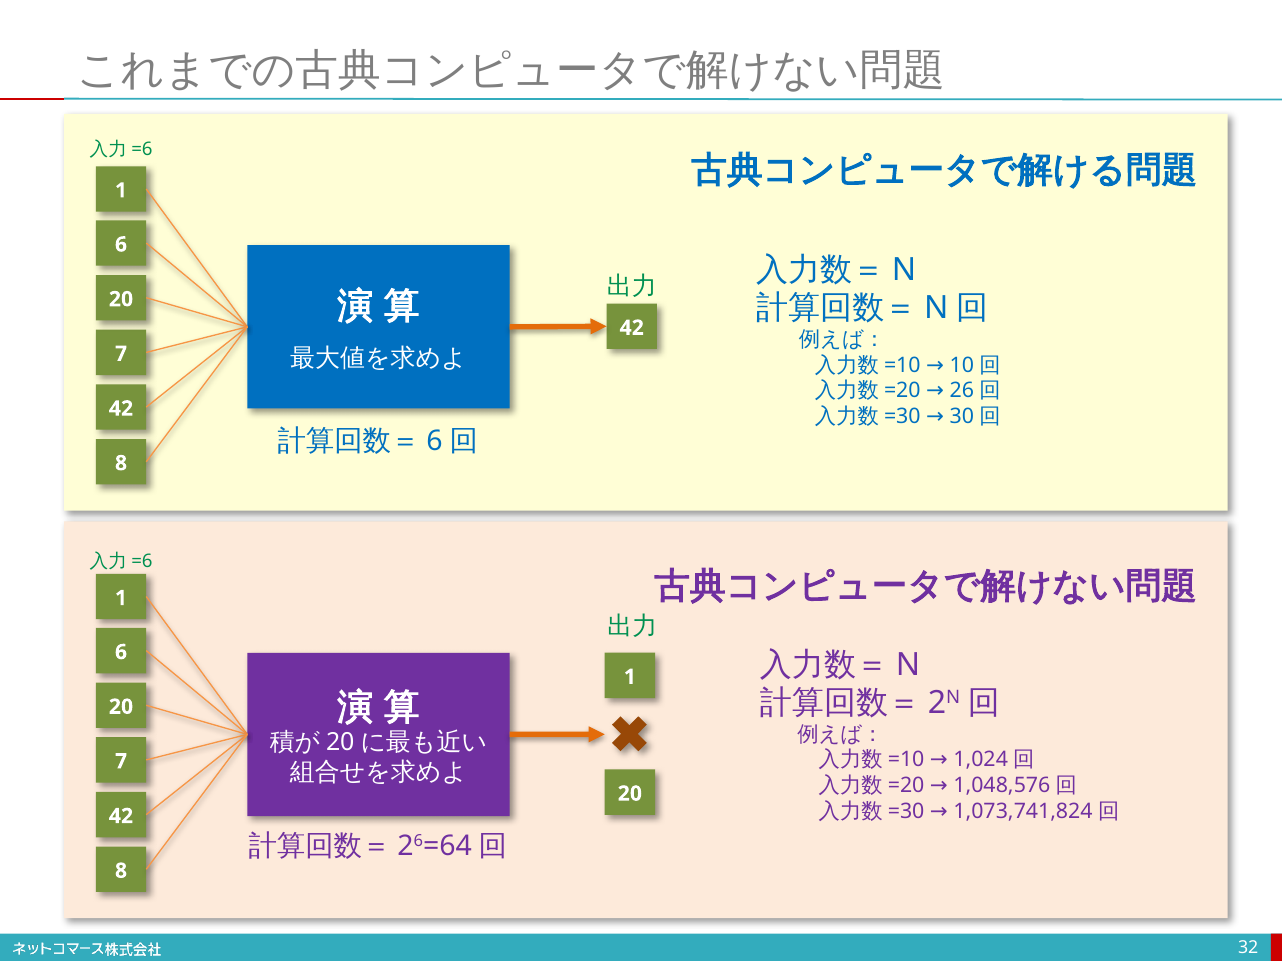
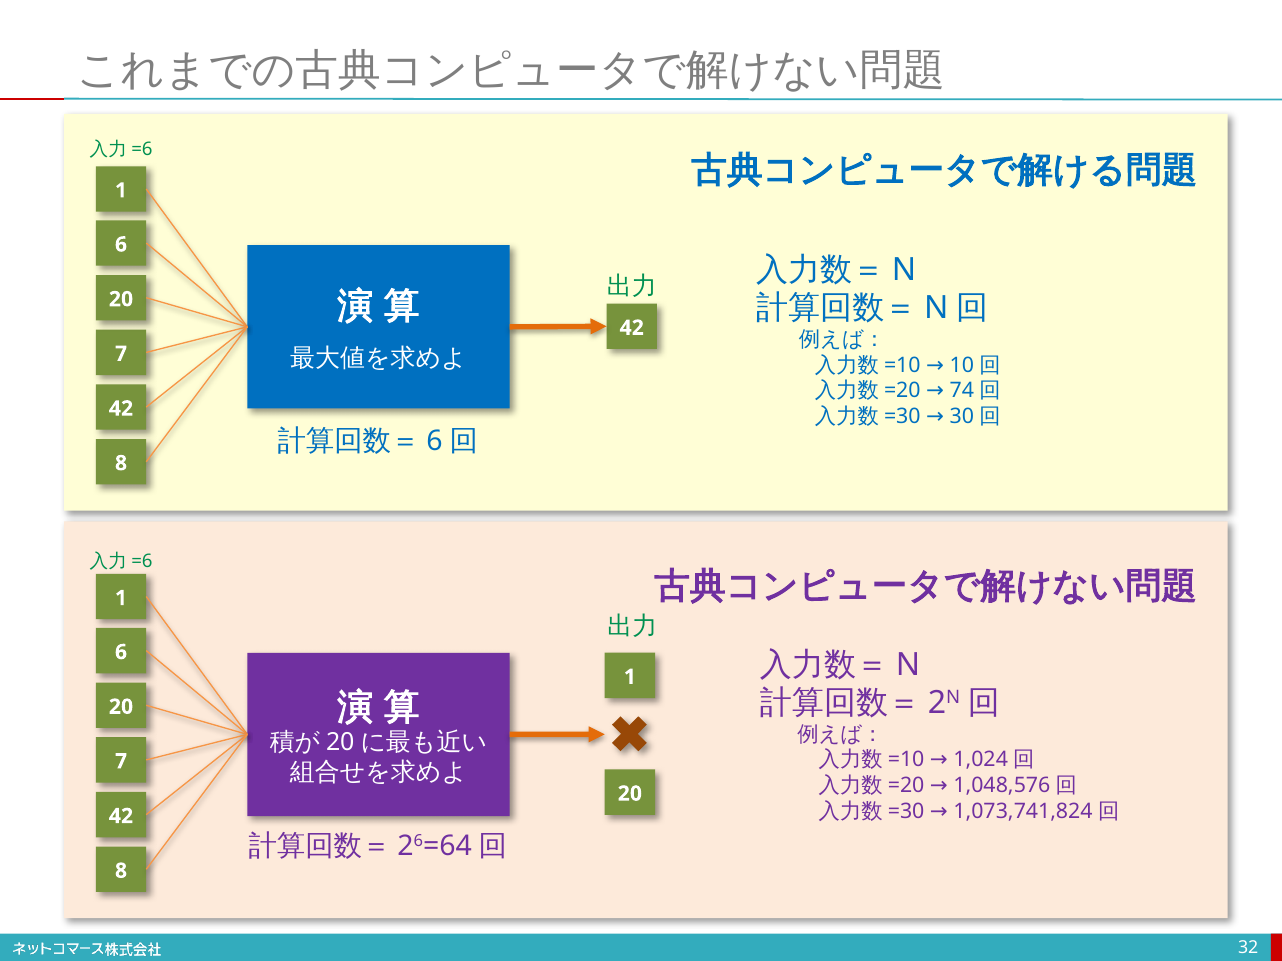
26: 26 -> 74 (962, 391)
